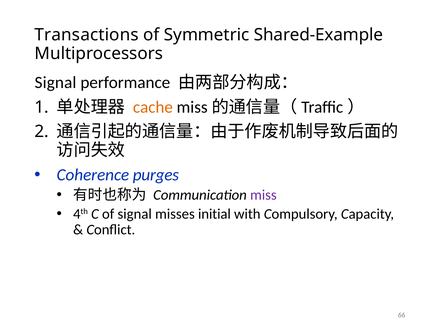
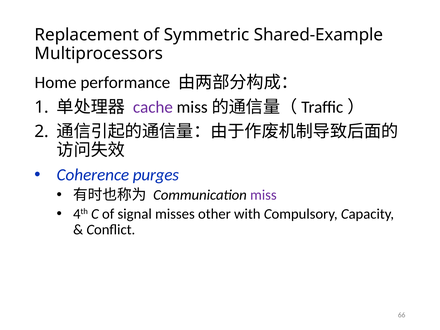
Transactions: Transactions -> Replacement (87, 35)
Signal: Signal -> Home (56, 82)
cache colour: orange -> purple (153, 107)
initial: initial -> other (214, 214)
